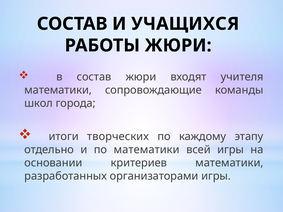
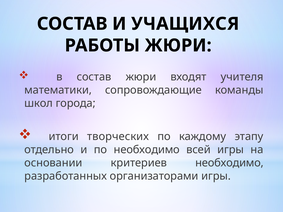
по математики: математики -> необходимо (147, 150)
критериев математики: математики -> необходимо (229, 163)
